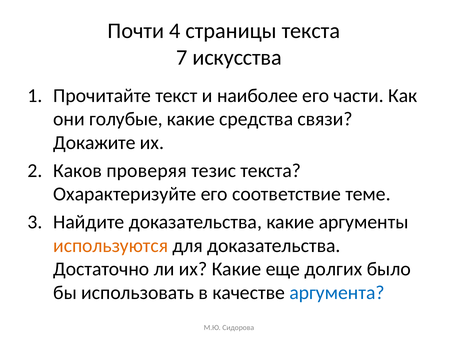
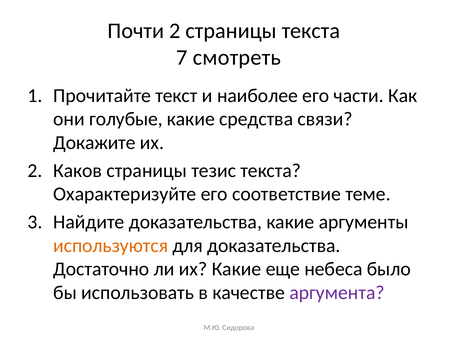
Почти 4: 4 -> 2 (175, 31)
искусства: искусства -> смотреть (237, 58)
Каков проверяя: проверяя -> страницы (147, 171)
долгих: долгих -> небеса (333, 270)
аргумента colour: blue -> purple (337, 293)
